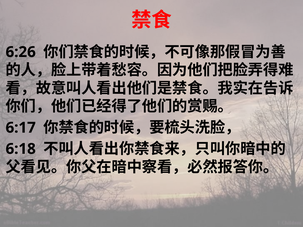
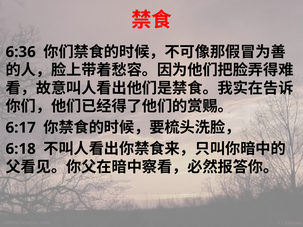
6:26: 6:26 -> 6:36 (21, 52)
